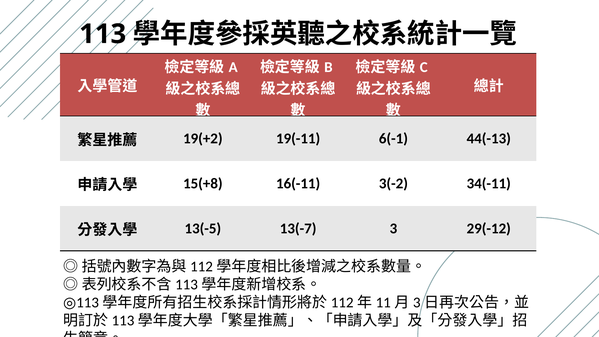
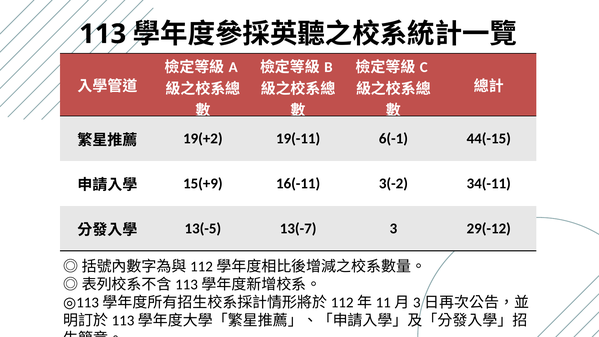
44(-13: 44(-13 -> 44(-15 (489, 139)
15(+8: 15(+8 -> 15(+9 (203, 184)
